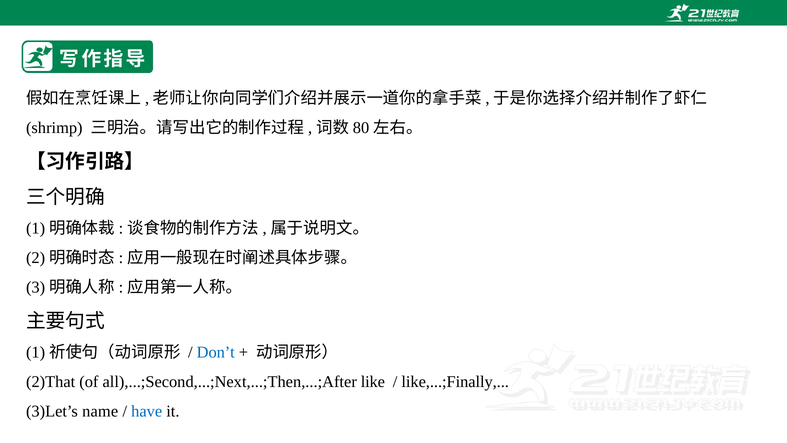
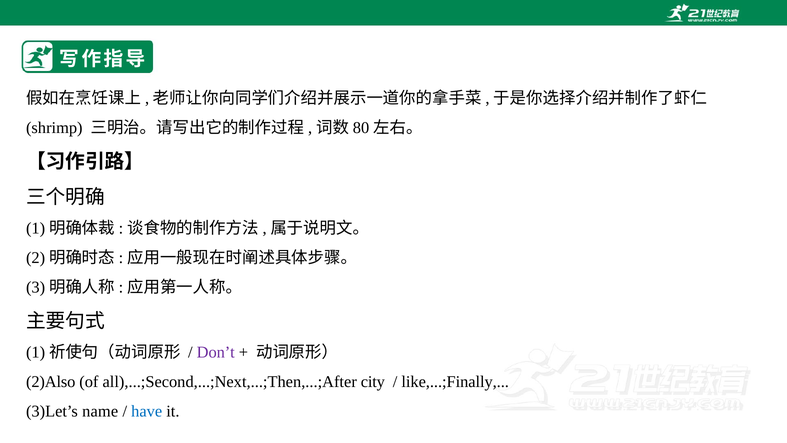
Don’t colour: blue -> purple (216, 352)
2)That: 2)That -> 2)Also (51, 382)
like: like -> city (373, 382)
